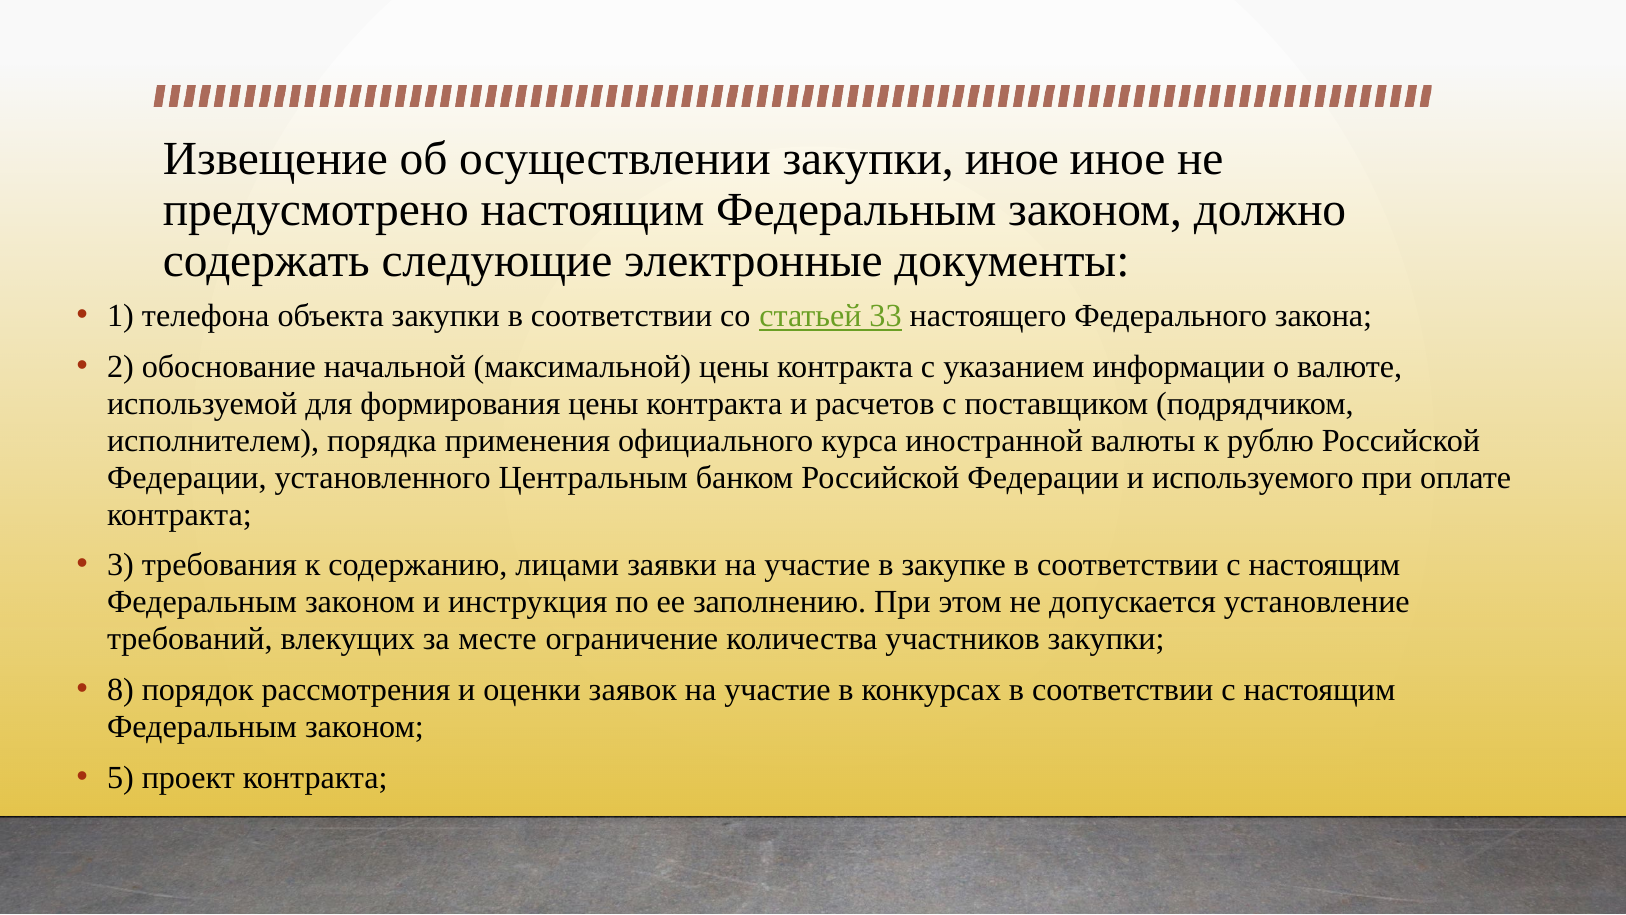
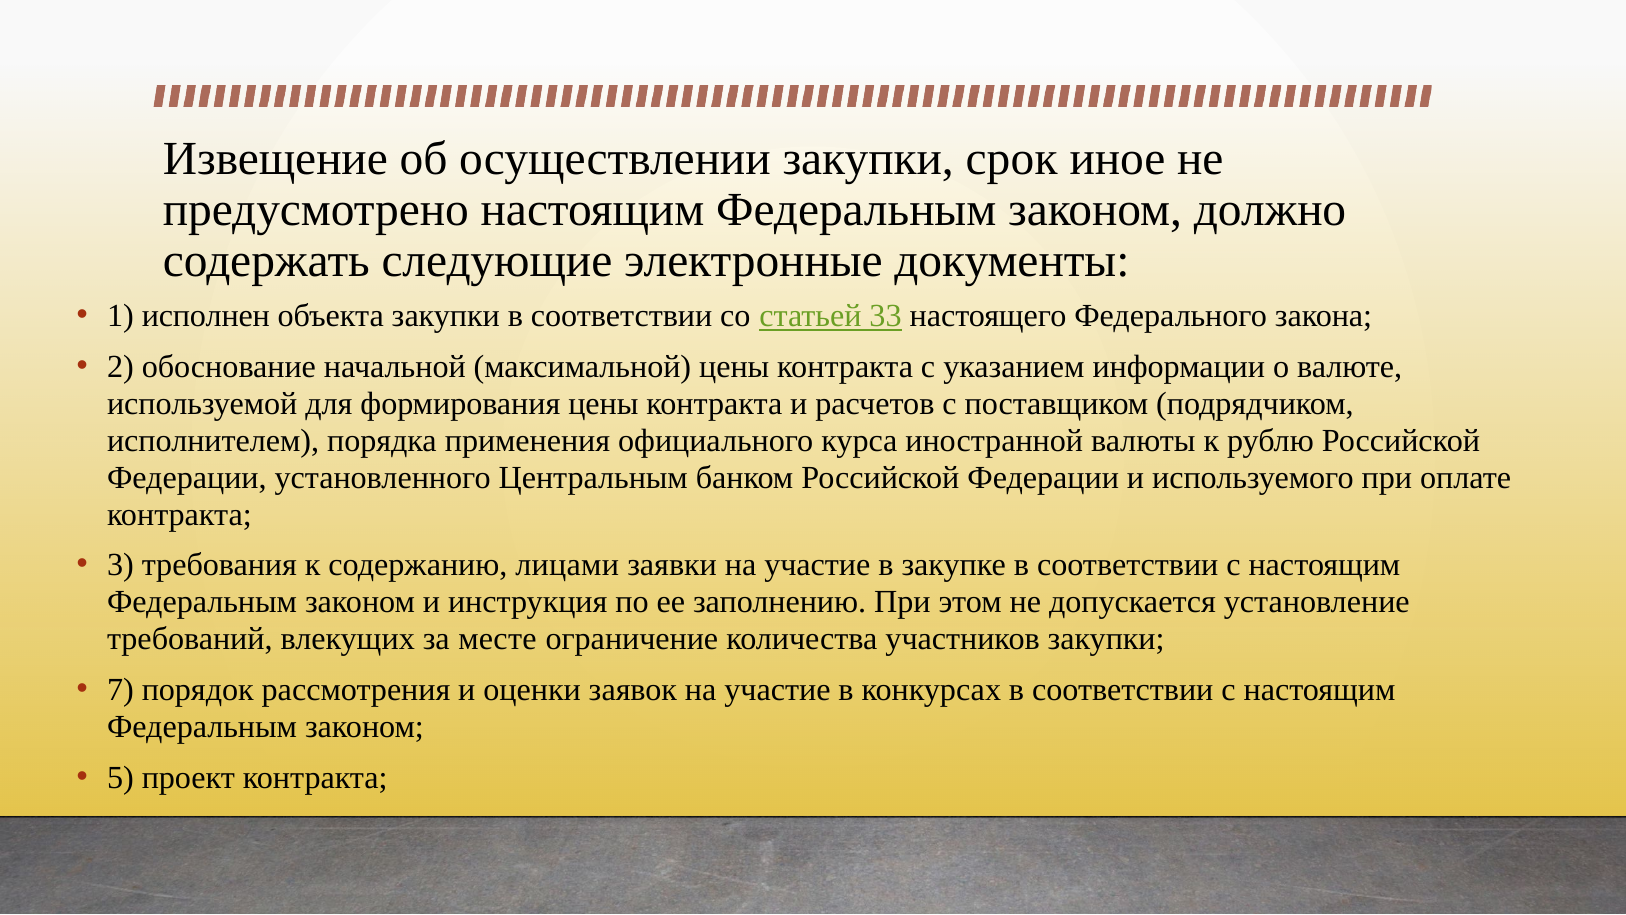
закупки иное: иное -> срок (1012, 159)
телефона: телефона -> исполнен (206, 316)
8: 8 -> 7 (121, 689)
